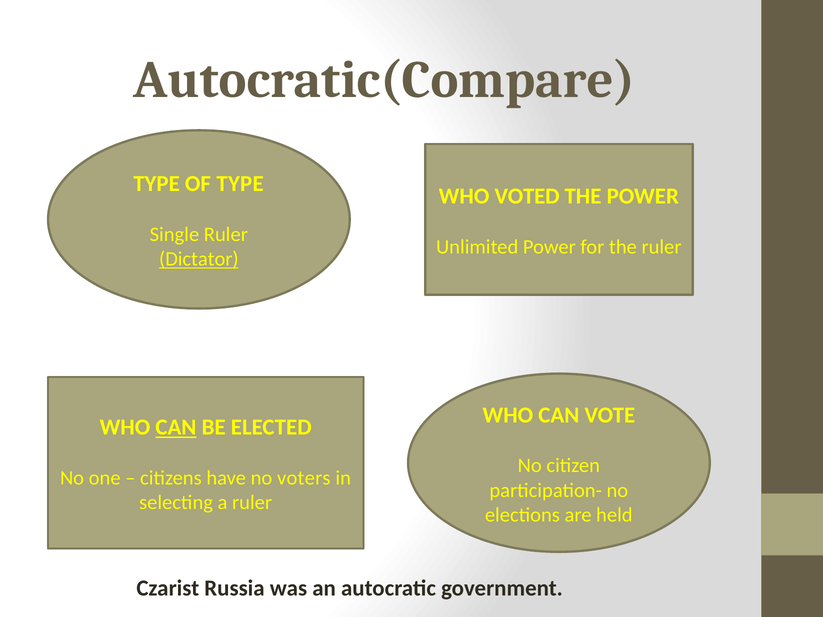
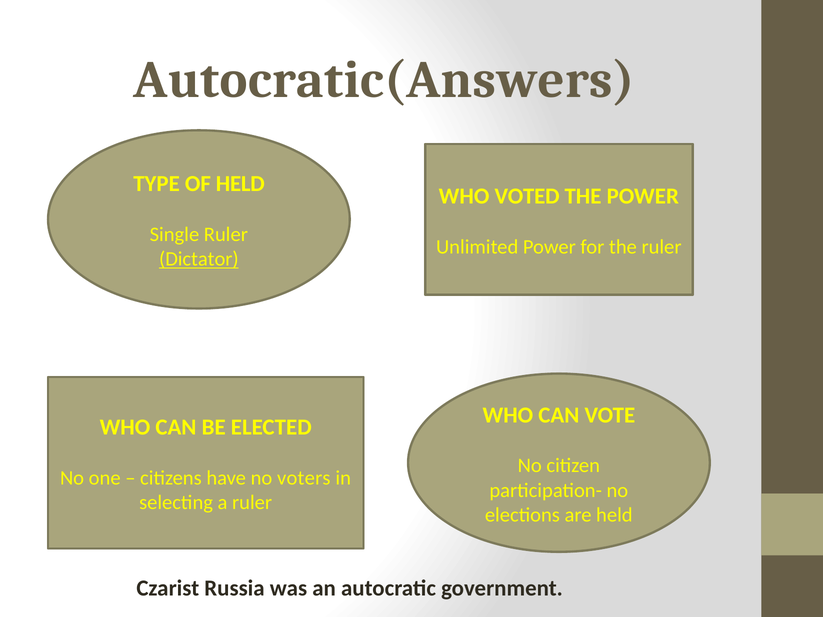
Autocratic(Compare: Autocratic(Compare -> Autocratic(Answers (384, 80)
OF TYPE: TYPE -> HELD (240, 184)
CAN underline: present -> none (176, 427)
